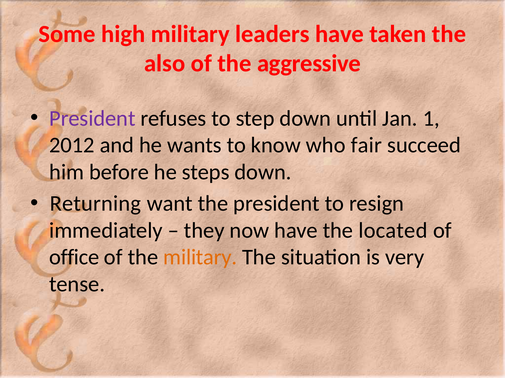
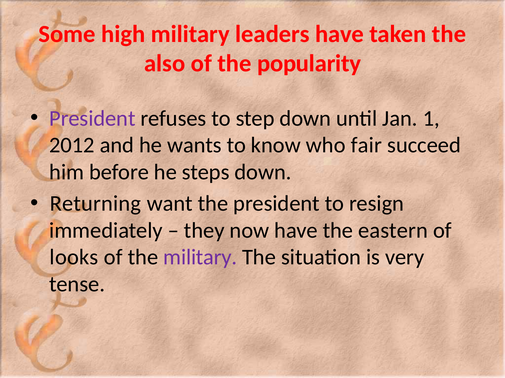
aggressive: aggressive -> popularity (309, 64)
located: located -> eastern (393, 231)
office: office -> looks (74, 258)
military colour: orange -> purple (200, 258)
